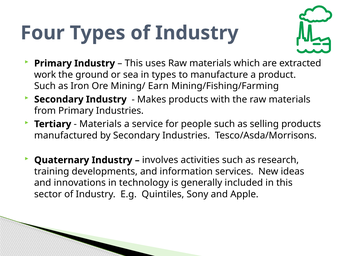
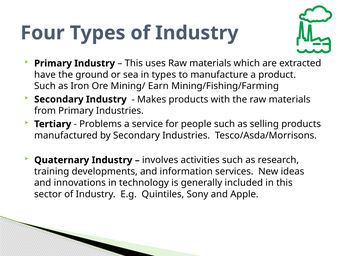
work: work -> have (45, 75)
Materials: Materials -> Problems (100, 124)
